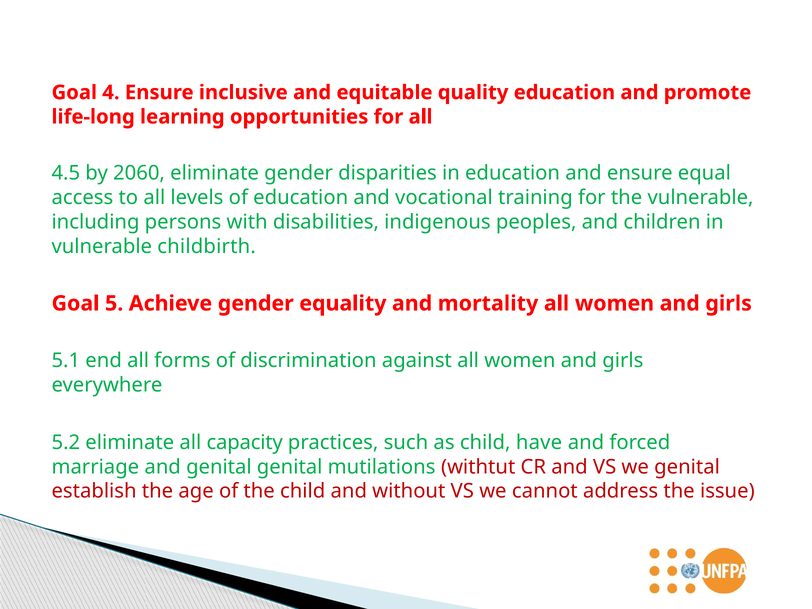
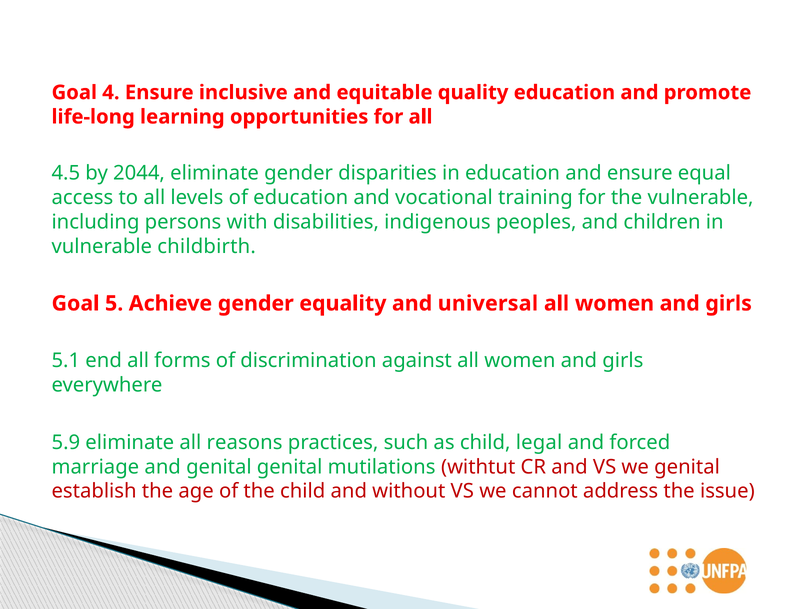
2060: 2060 -> 2044 (139, 173)
mortality: mortality -> universal (488, 303)
5.2: 5.2 -> 5.9 (66, 443)
capacity: capacity -> reasons (245, 443)
have: have -> legal (539, 443)
